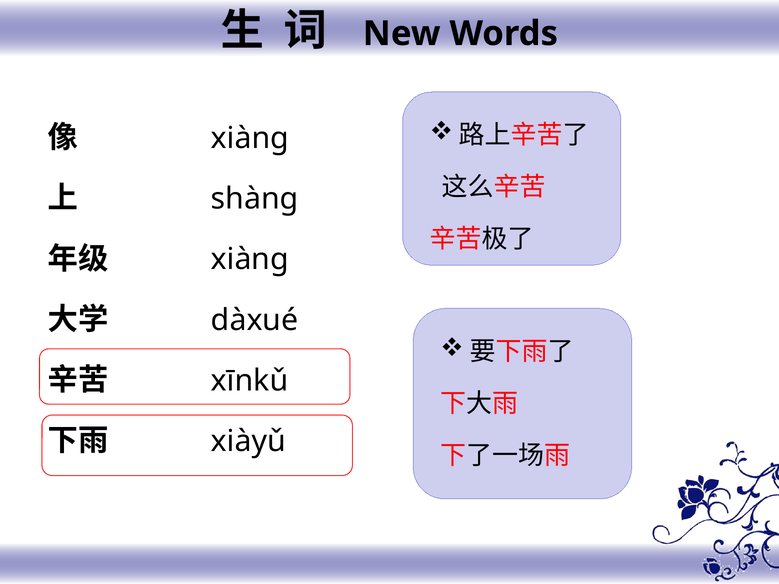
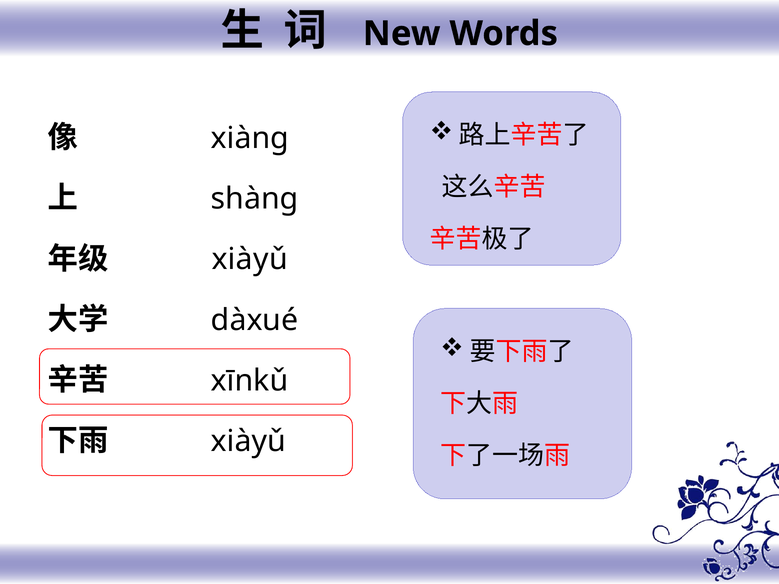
xiànɡ: xiànɡ -> xiàyǔ (250, 260)
